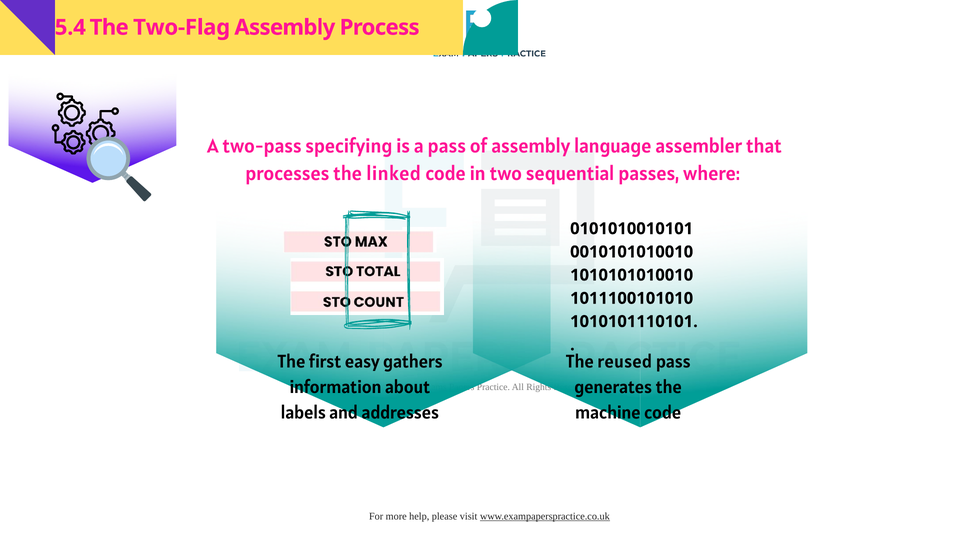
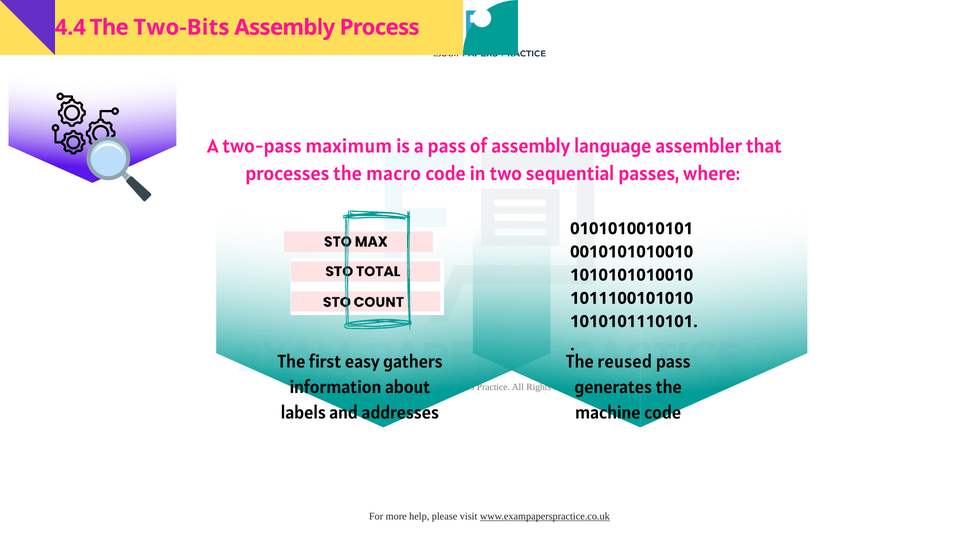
5.4: 5.4 -> 4.4 (70, 27)
Two-Flag: Two-Flag -> Two-Bits (181, 27)
specifying: specifying -> maximum (349, 146)
linked: linked -> macro (394, 174)
